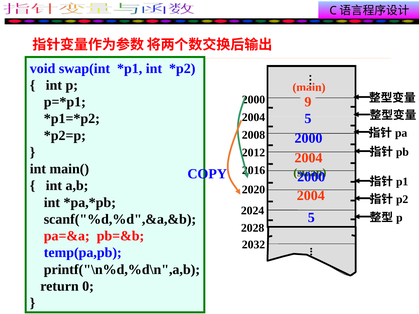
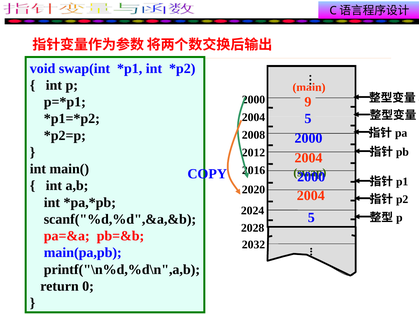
temp(pa,pb: temp(pa,pb -> main(pa,pb (83, 253)
